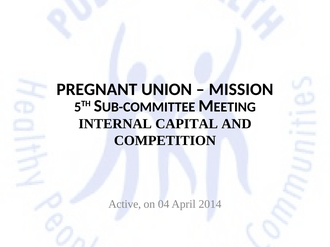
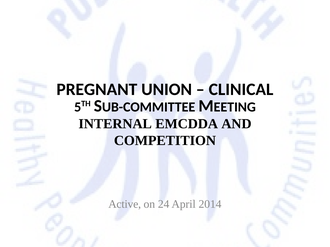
MISSION: MISSION -> CLINICAL (241, 89)
CAPITAL: CAPITAL -> EMCDDA (187, 124)
04: 04 -> 24 (164, 205)
